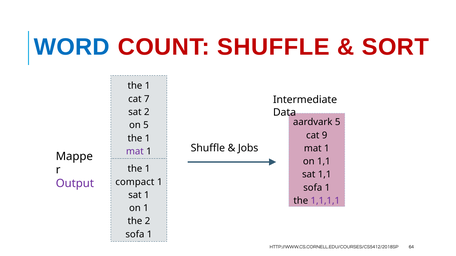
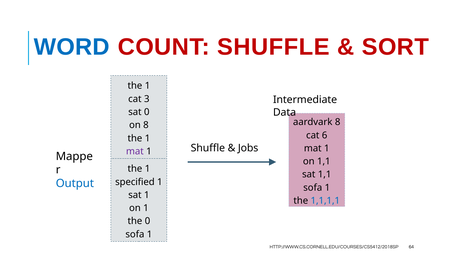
7: 7 -> 3 (147, 99)
sat 2: 2 -> 0 (147, 112)
aardvark 5: 5 -> 8 (338, 122)
on 5: 5 -> 8 (146, 125)
9: 9 -> 6 (325, 136)
compact: compact -> specified (135, 182)
Output colour: purple -> blue (75, 184)
1,1,1,1 colour: purple -> blue (325, 201)
the 2: 2 -> 0 (147, 222)
